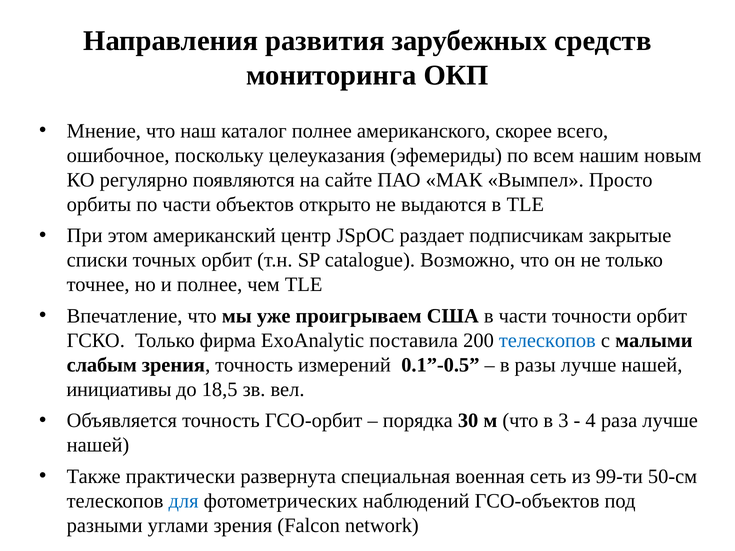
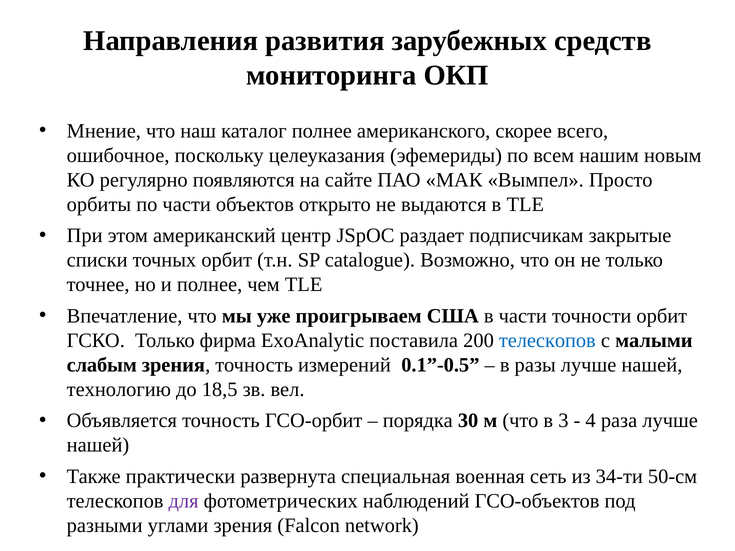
инициативы: инициативы -> технологию (119, 389)
99-ти: 99-ти -> 34-ти (619, 477)
для colour: blue -> purple (184, 501)
